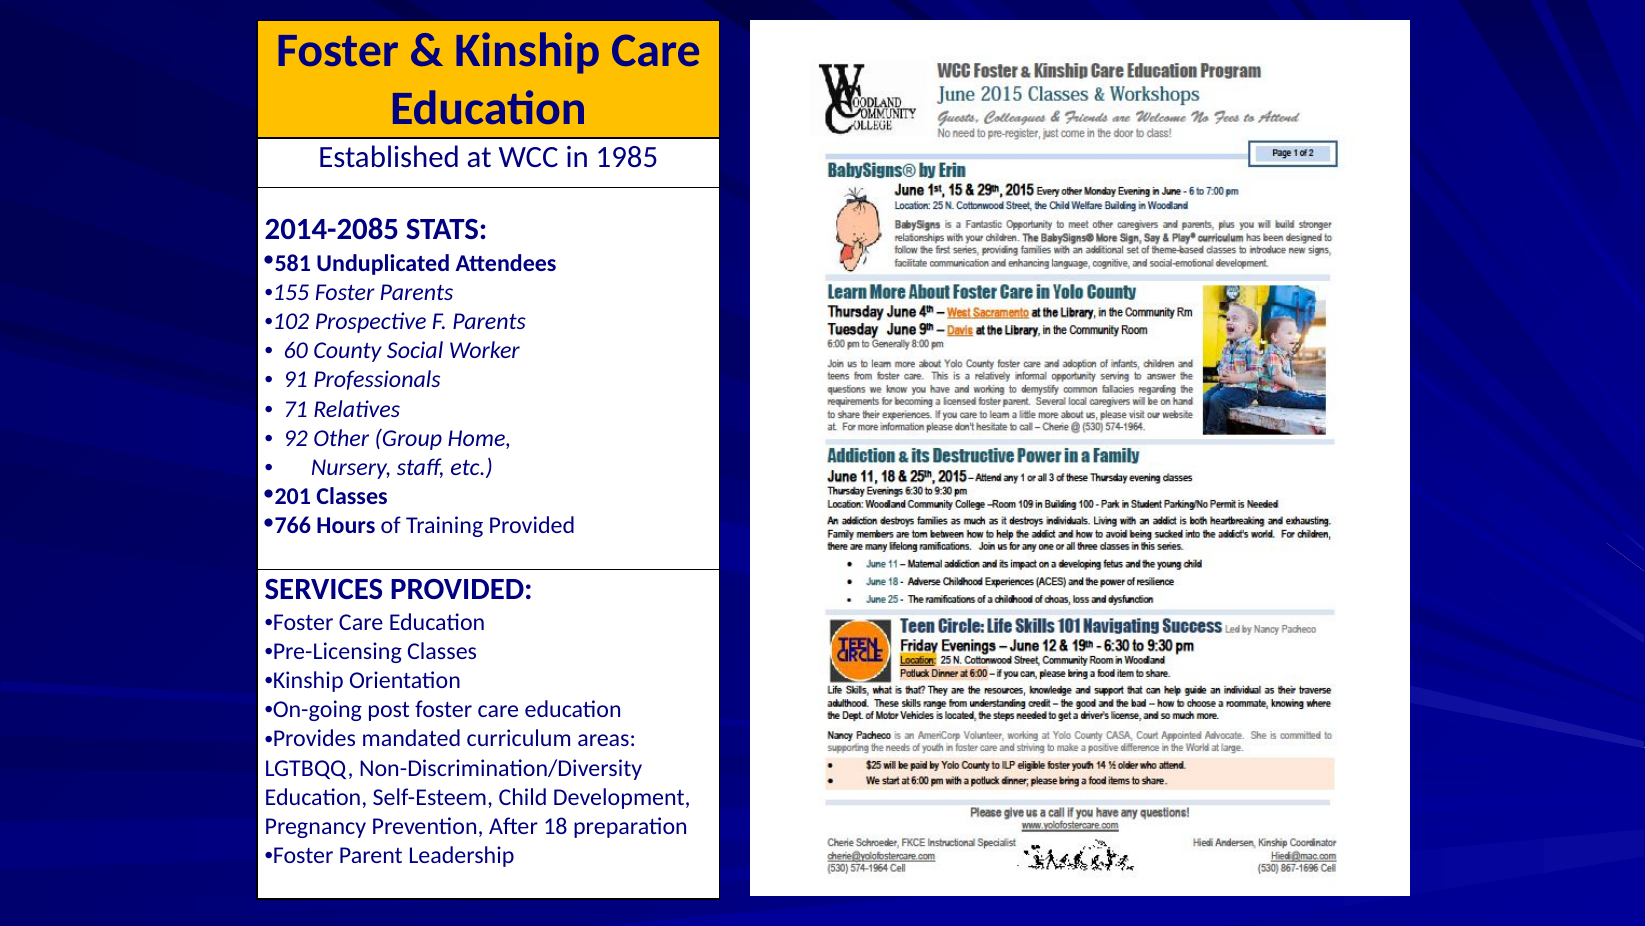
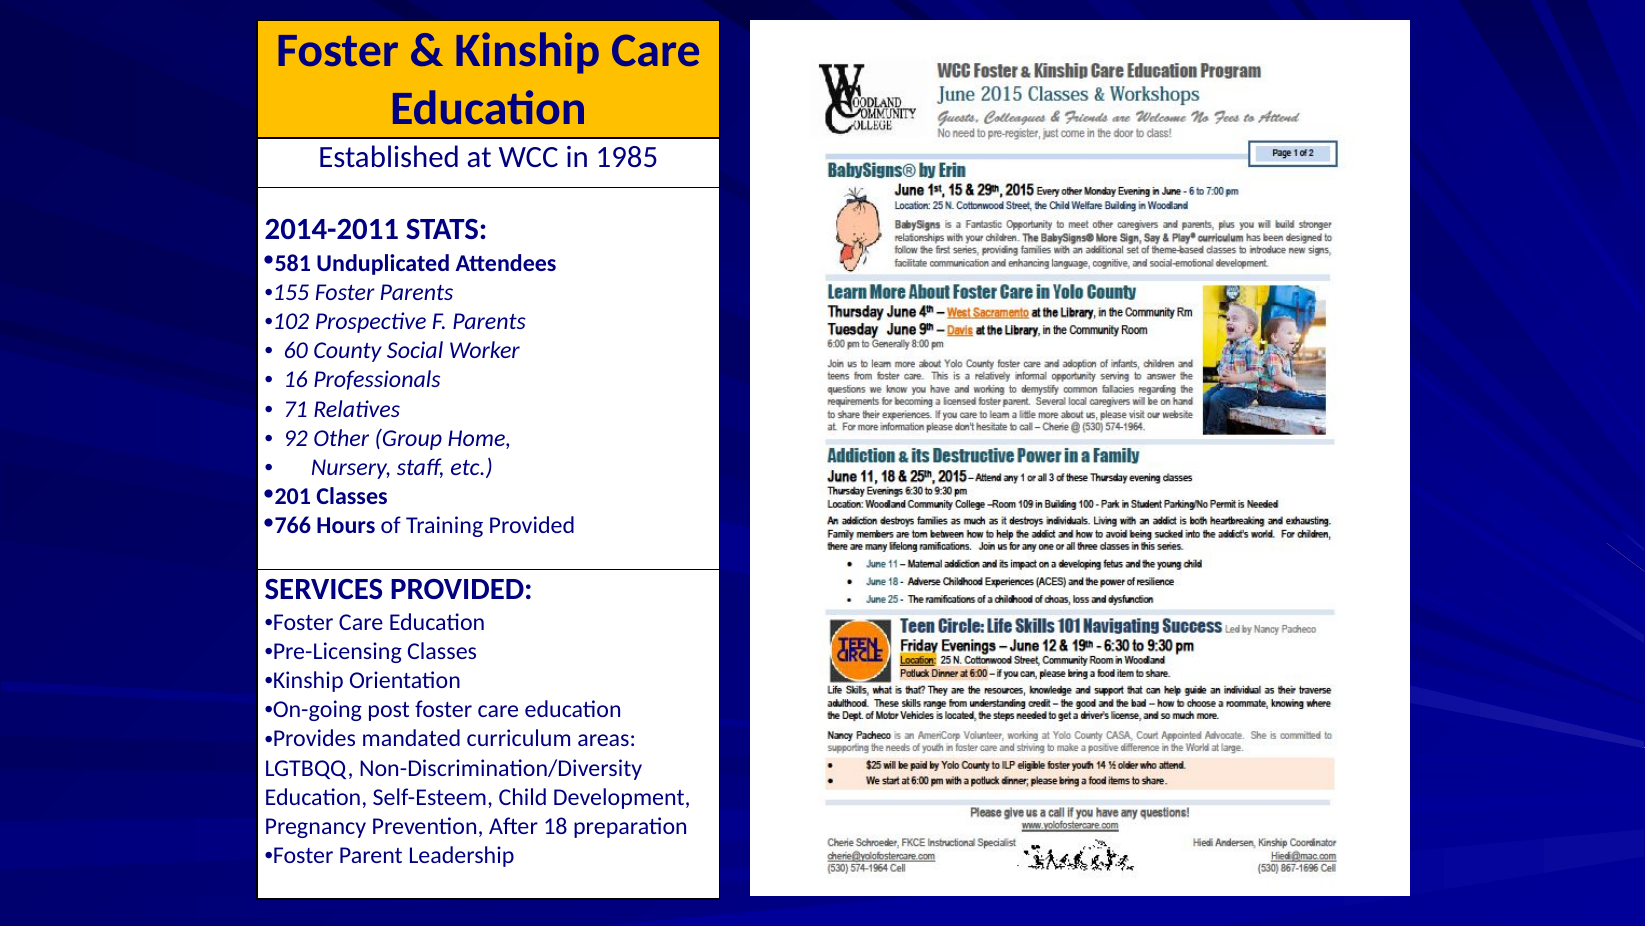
2014-2085: 2014-2085 -> 2014-2011 (332, 230)
91: 91 -> 16 (296, 380)
